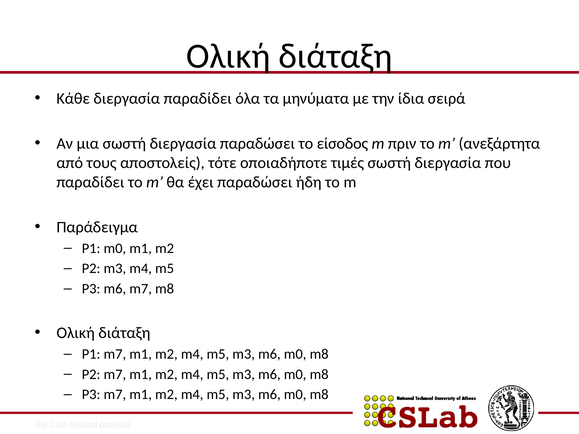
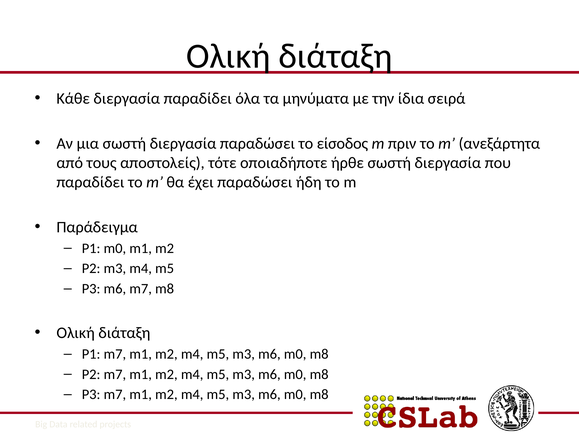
τιμές: τιμές -> ήρθε (347, 163)
